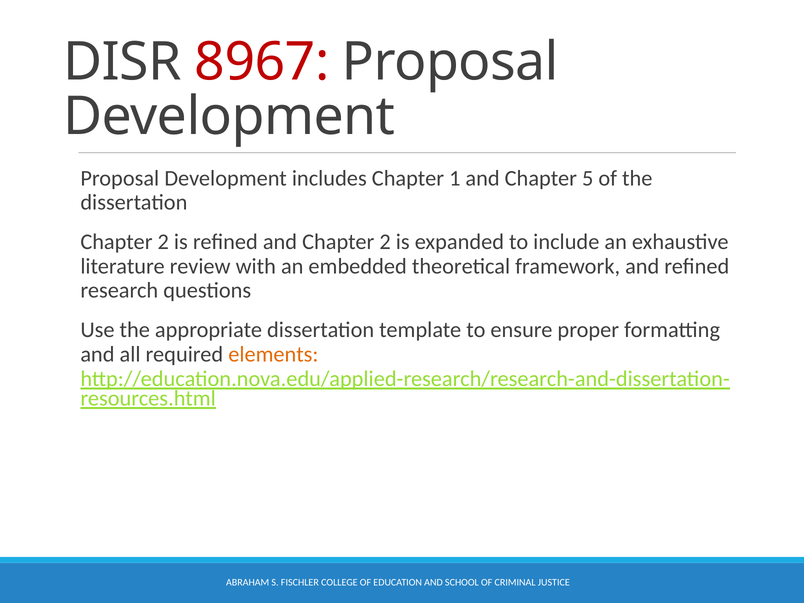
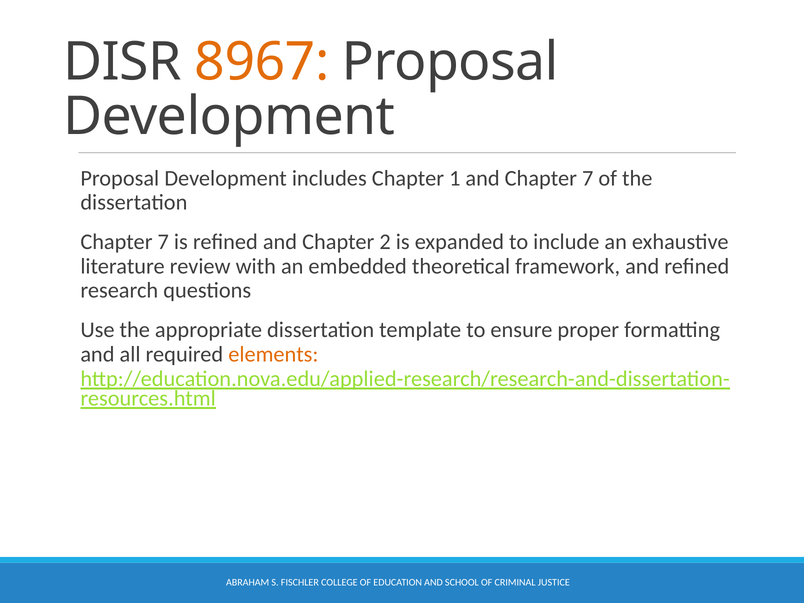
8967 colour: red -> orange (262, 62)
and Chapter 5: 5 -> 7 (588, 178)
2: 2 -> 7 (163, 242)
